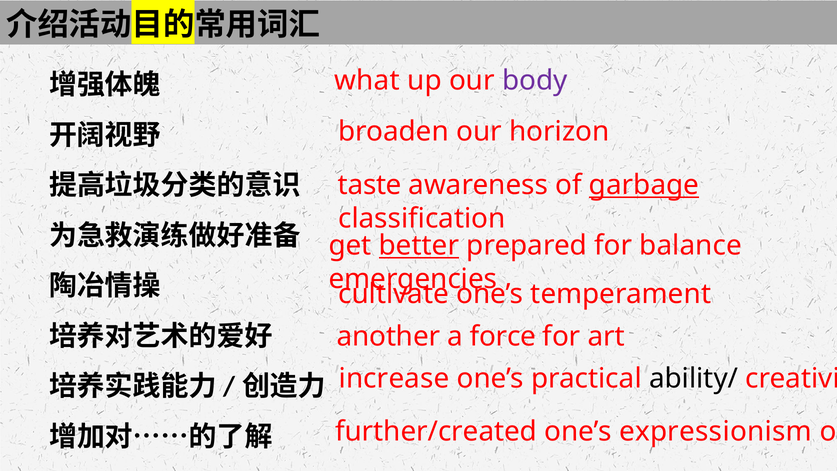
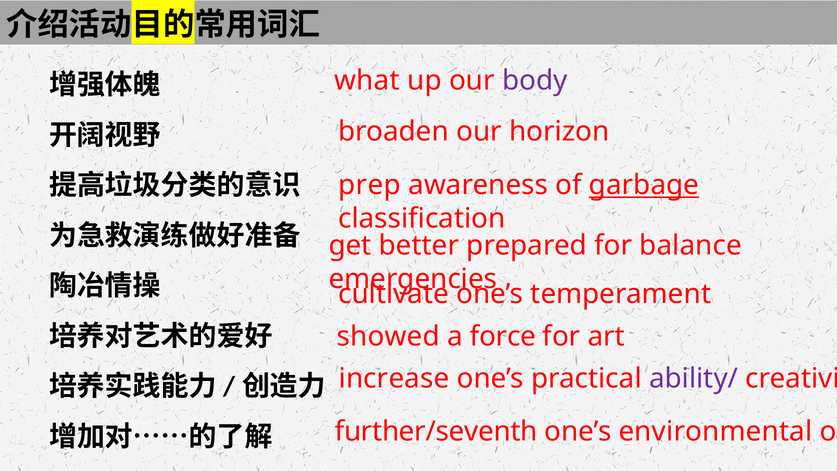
taste: taste -> prep (369, 185)
better underline: present -> none (419, 246)
another: another -> showed (388, 336)
ability/ colour: black -> purple (694, 378)
further/created: further/created -> further/seventh (436, 431)
expressionism: expressionism -> environmental (716, 431)
